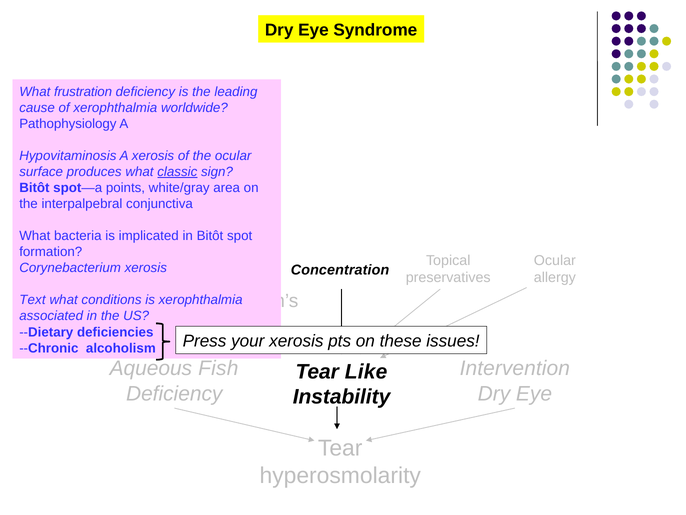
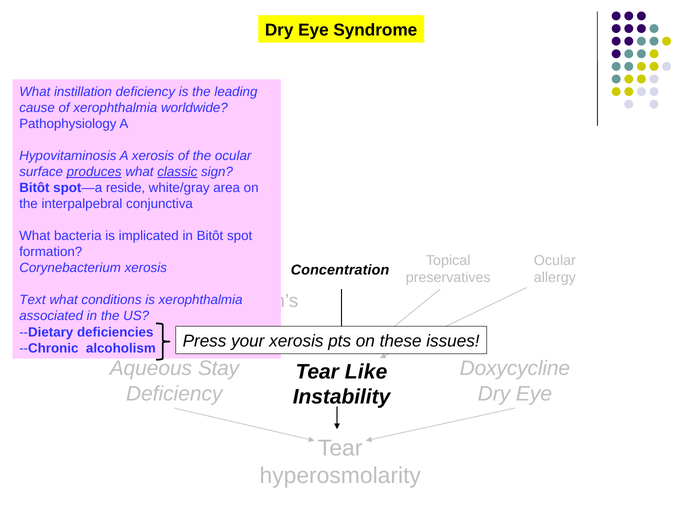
frustration: frustration -> instillation (83, 92)
produces underline: none -> present (94, 172)
points: points -> reside (126, 188)
Fish: Fish -> Stay (219, 368)
Intervention: Intervention -> Doxycycline (515, 368)
